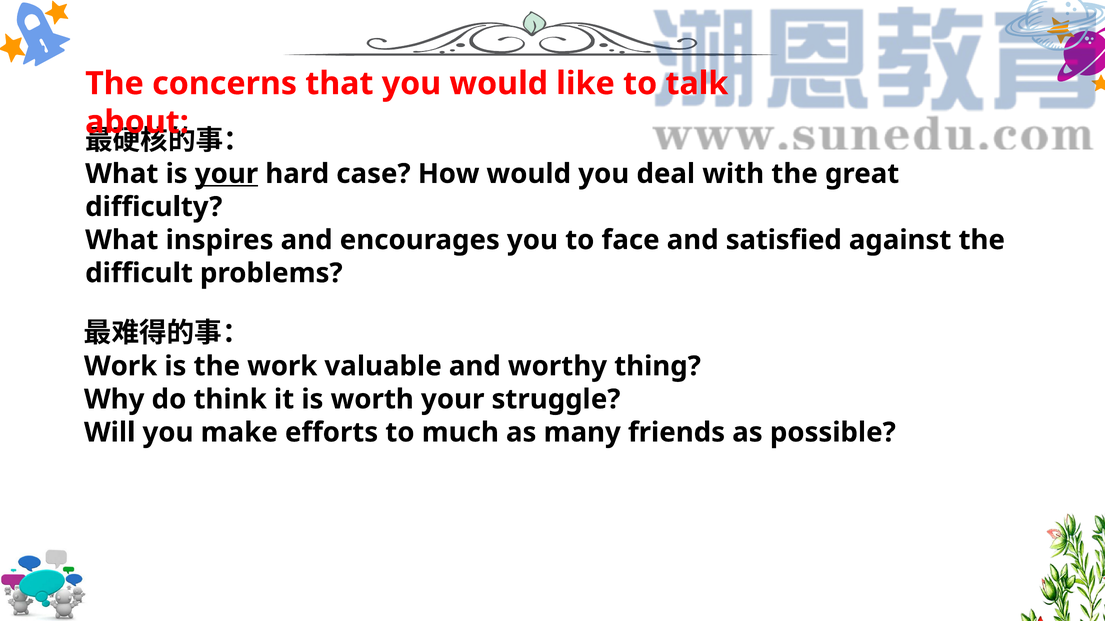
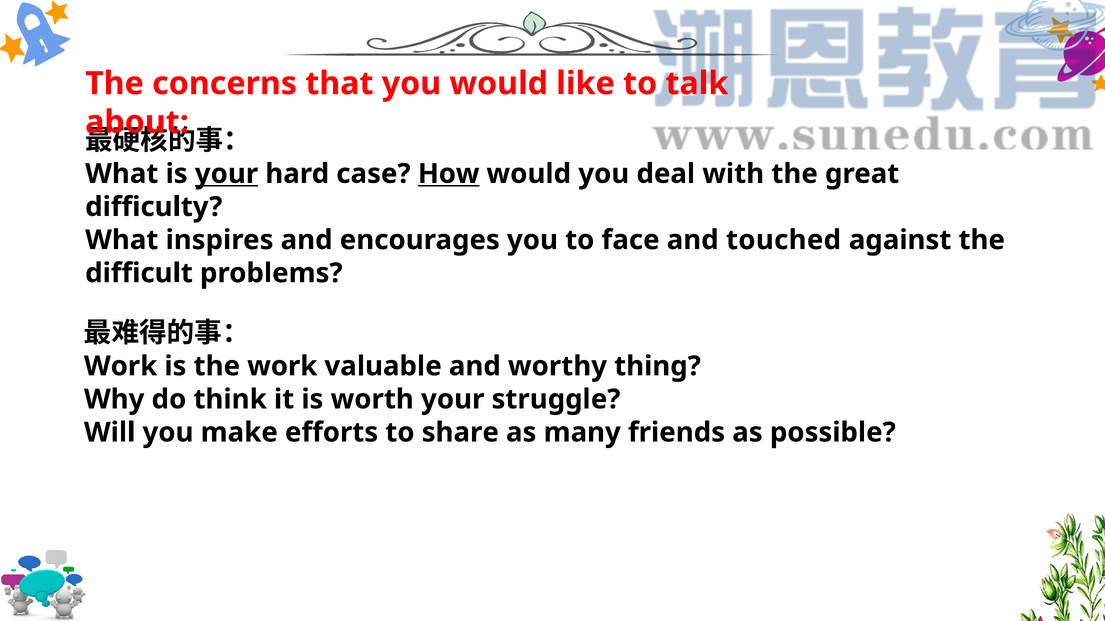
How underline: none -> present (449, 174)
satisfied: satisfied -> touched (784, 240)
much: much -> share (460, 433)
